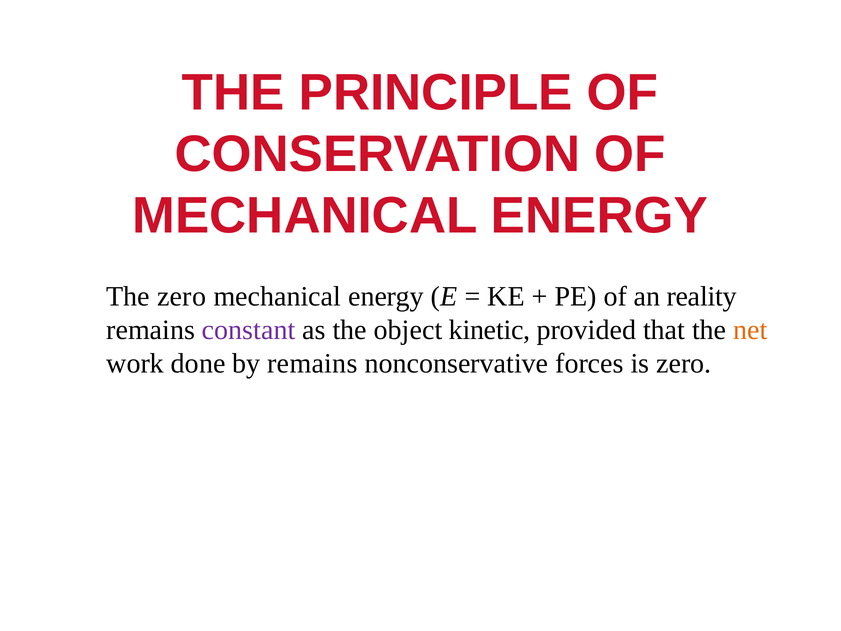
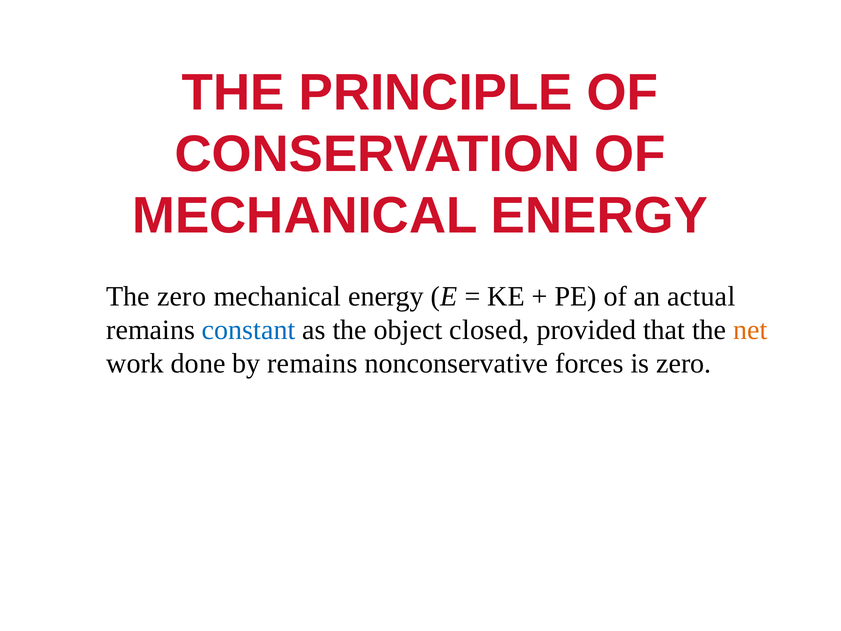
reality: reality -> actual (701, 296)
constant colour: purple -> blue (249, 330)
kinetic: kinetic -> closed (489, 330)
